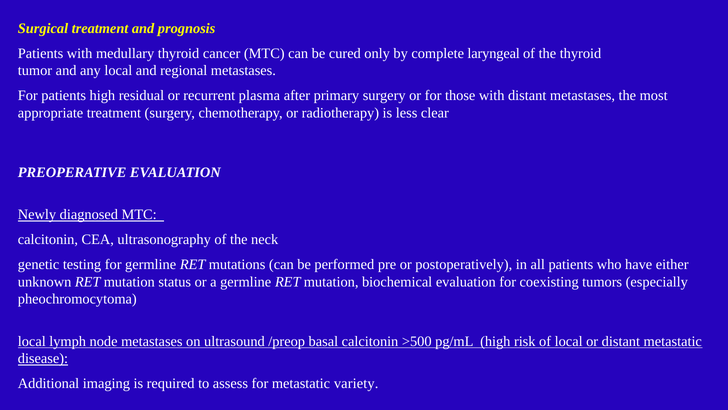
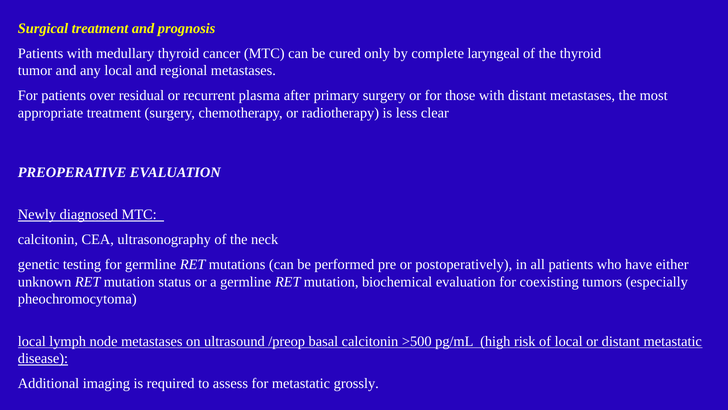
patients high: high -> over (102, 96)
variety: variety -> grossly (356, 383)
